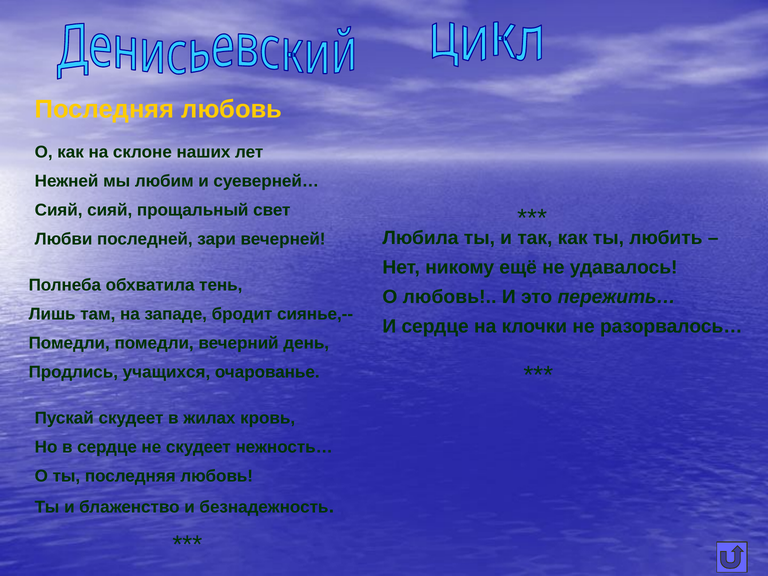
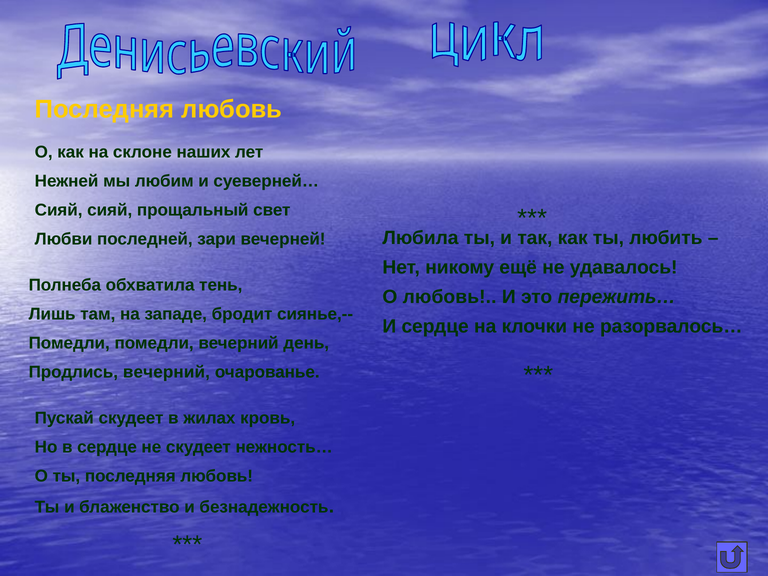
Продлись учащихся: учащихся -> вечерний (166, 372)
